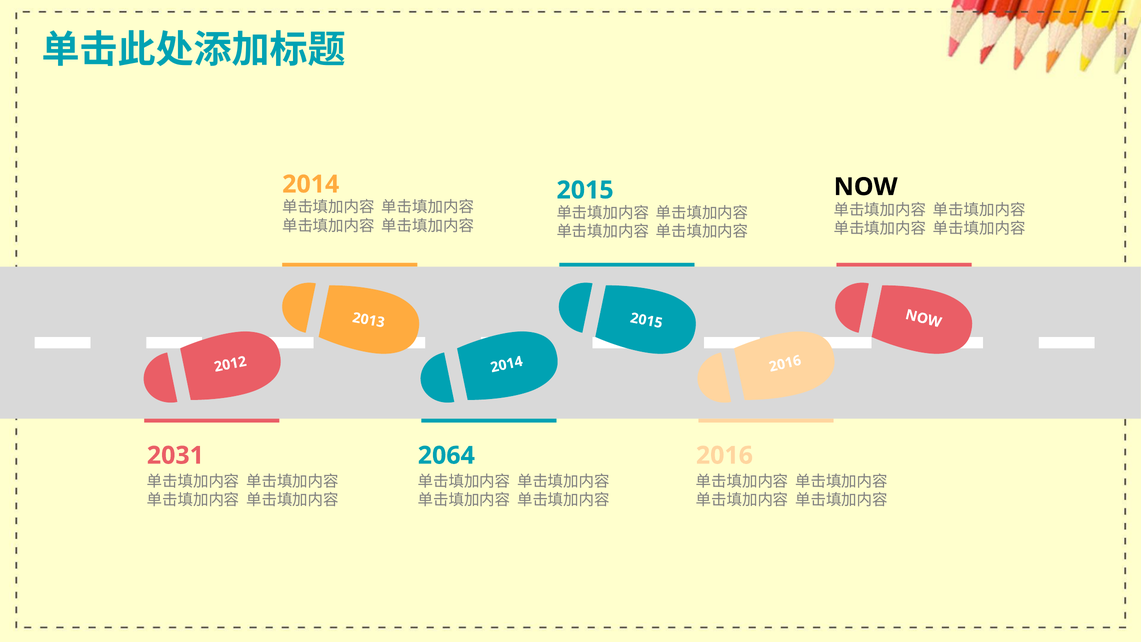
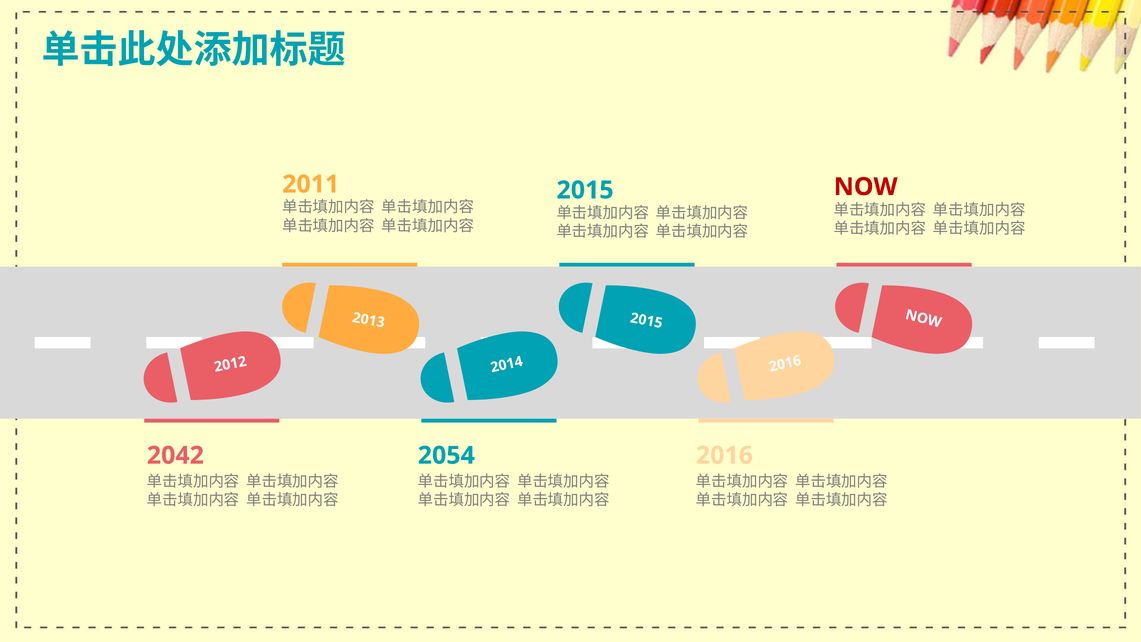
2014: 2014 -> 2011 (311, 184)
NOW colour: black -> red (866, 187)
2031: 2031 -> 2042 (175, 455)
2064: 2064 -> 2054 (446, 455)
